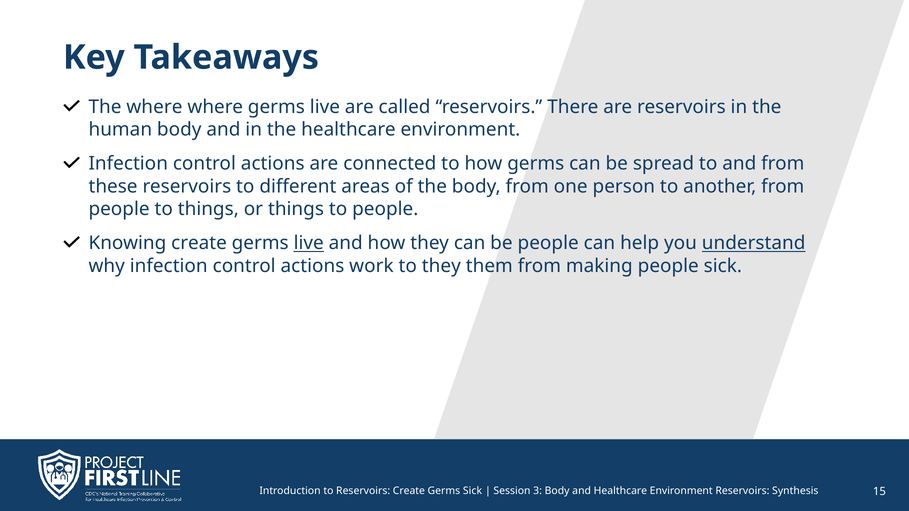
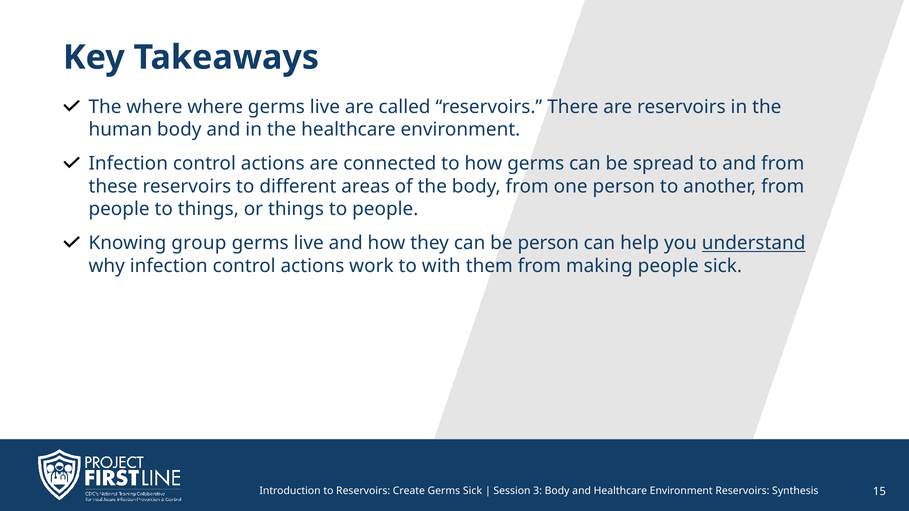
Knowing create: create -> group (199, 243)
live underline: present -> none (309, 243)
be people: people -> person (548, 243)
to they: they -> with (441, 266)
